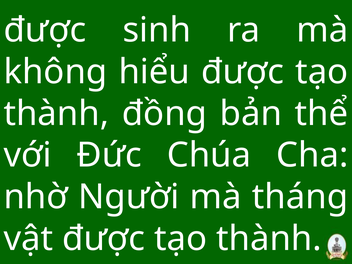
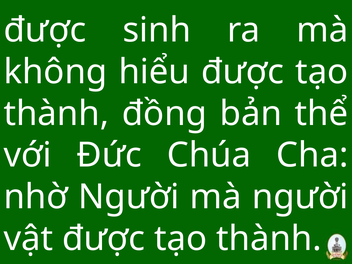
mà tháng: tháng -> người (300, 197)
